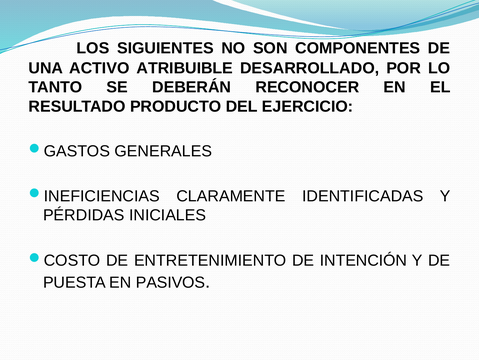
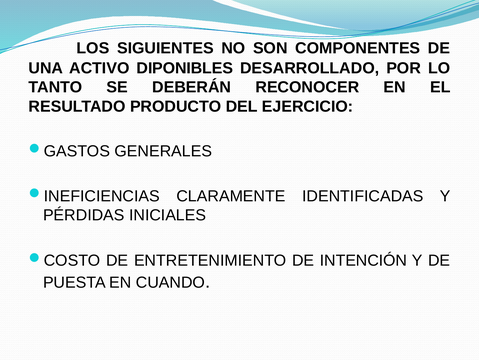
ATRIBUIBLE: ATRIBUIBLE -> DIPONIBLES (185, 68)
PASIVOS: PASIVOS -> CUANDO (170, 282)
